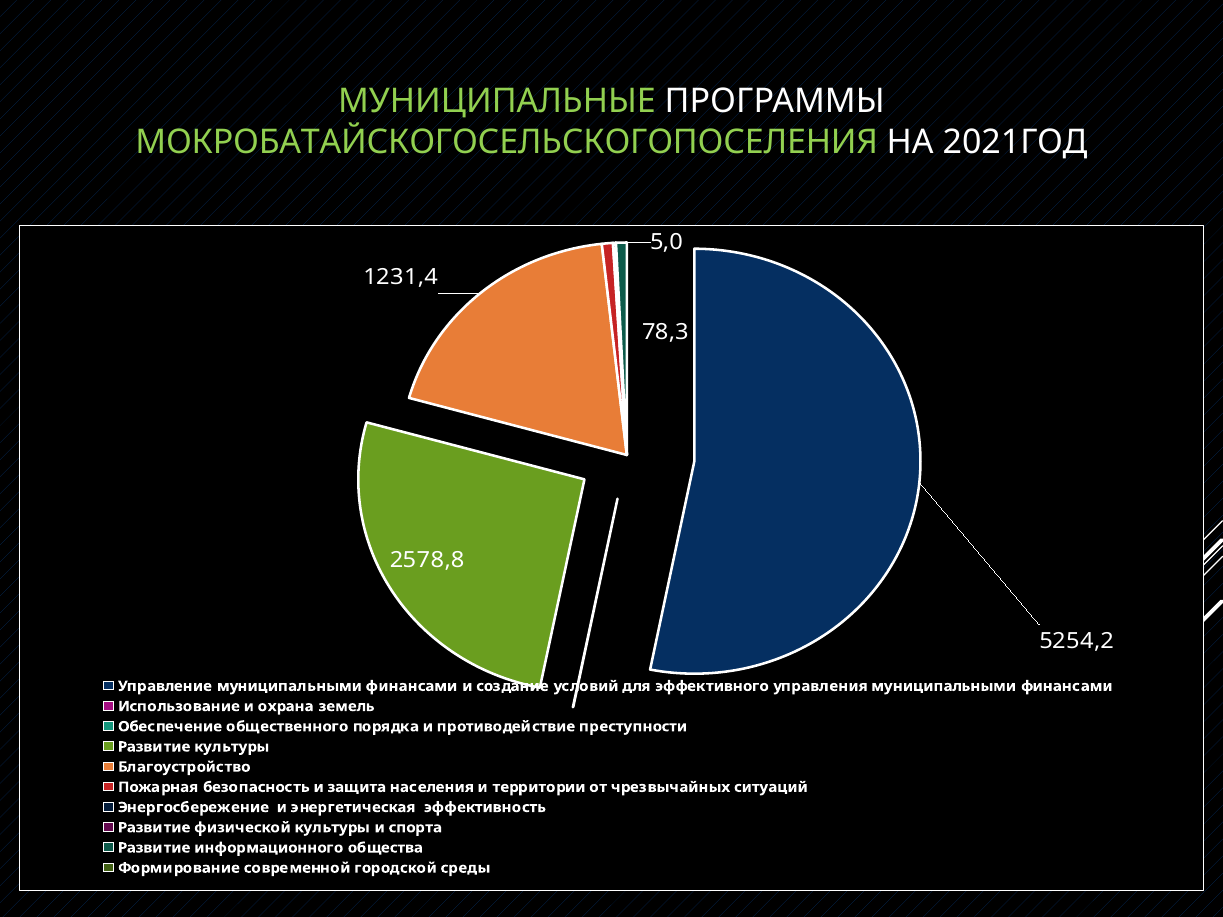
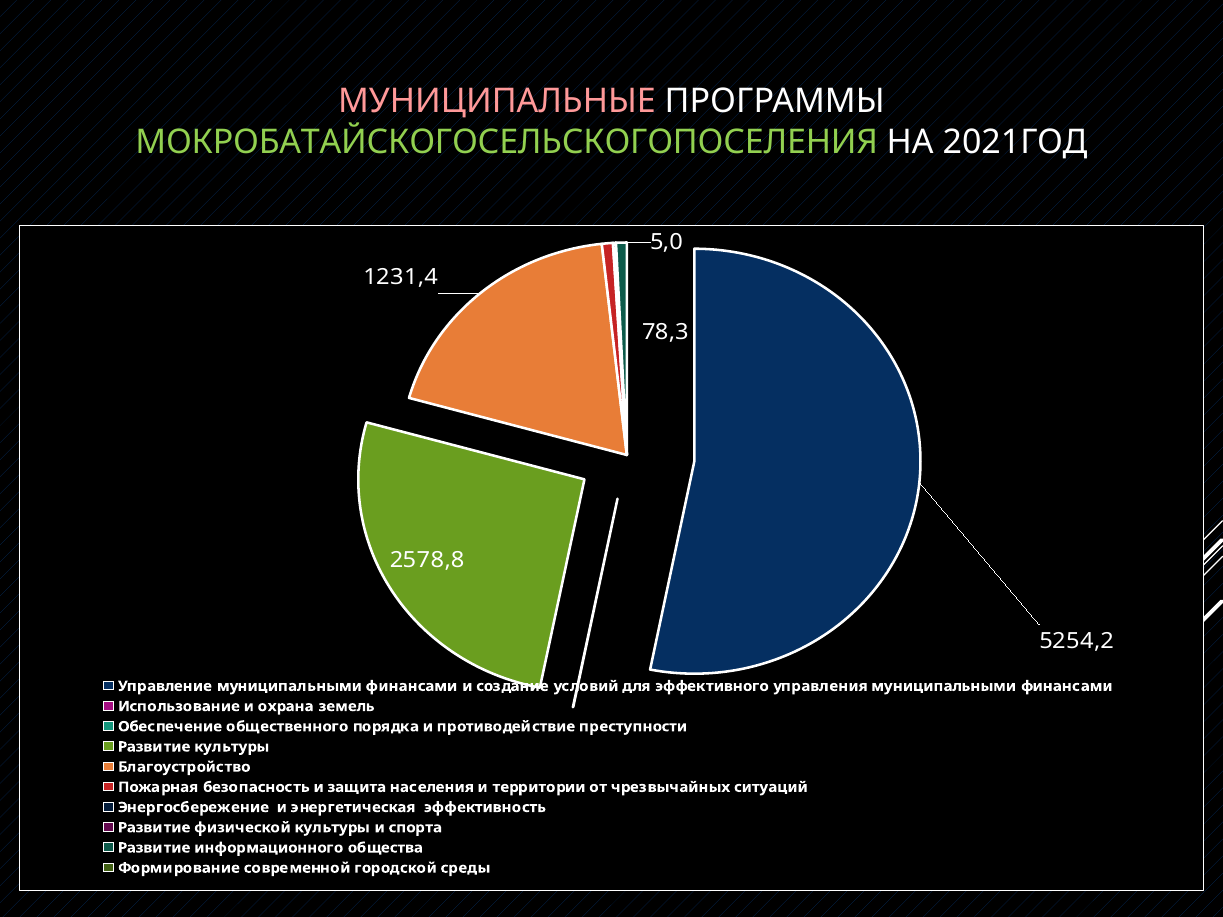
МУНИЦИПАЛЬНЫЕ colour: light green -> pink (497, 102)
